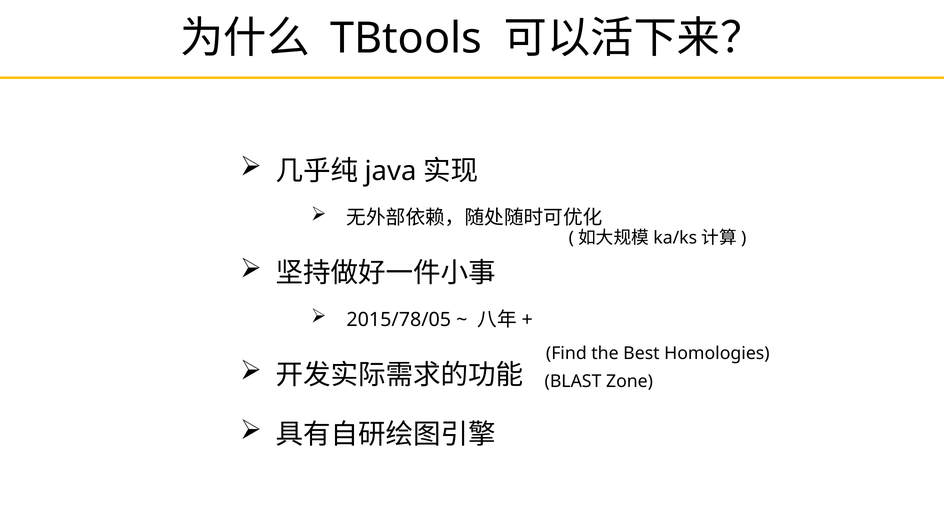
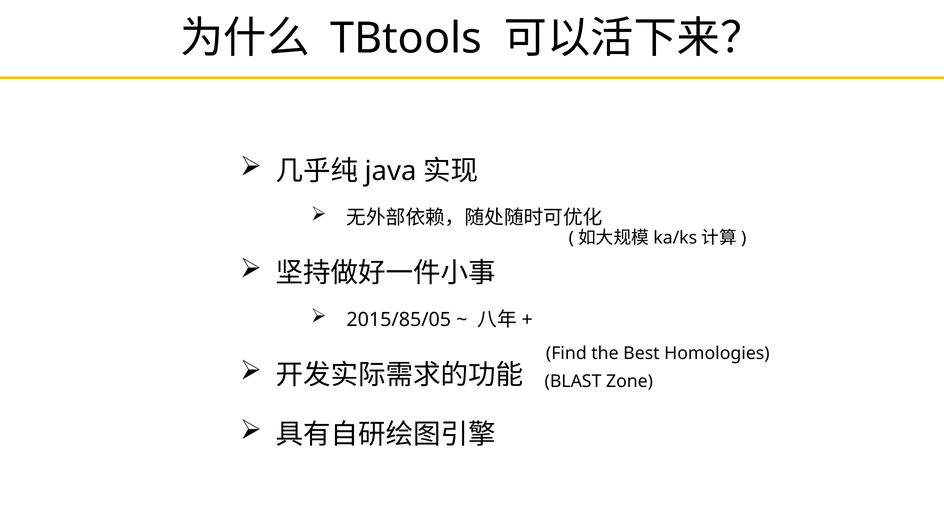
2015/78/05: 2015/78/05 -> 2015/85/05 (399, 320)
